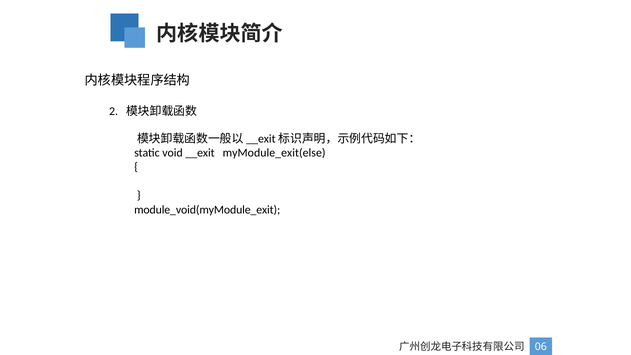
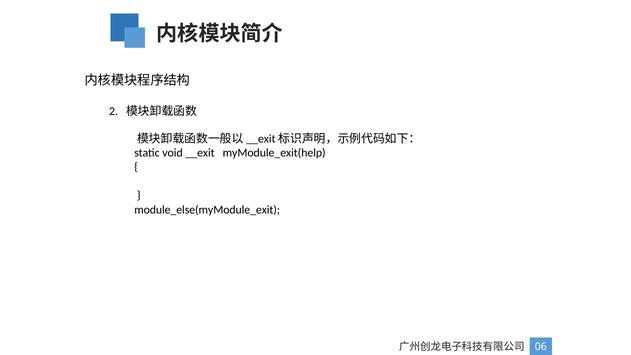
myModule_exit(else: myModule_exit(else -> myModule_exit(help (274, 153)
module_void(myModule_exit: module_void(myModule_exit -> module_else(myModule_exit (207, 210)
